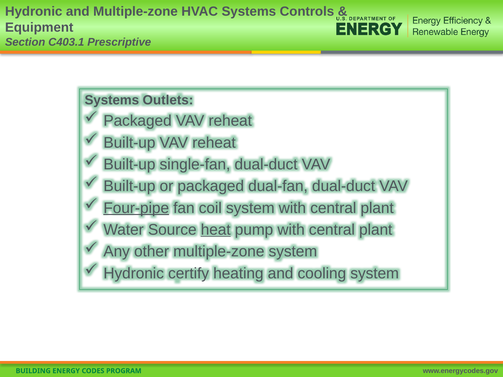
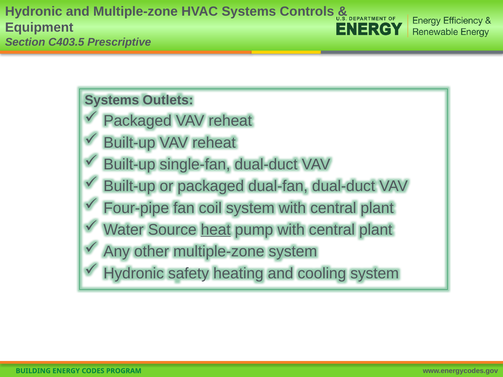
C403.1: C403.1 -> C403.5 (66, 42)
Four-pipe underline: present -> none (136, 208)
certify: certify -> safety (189, 273)
